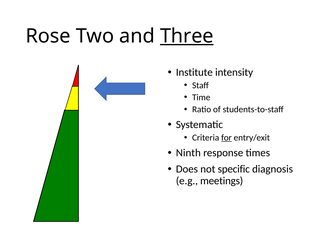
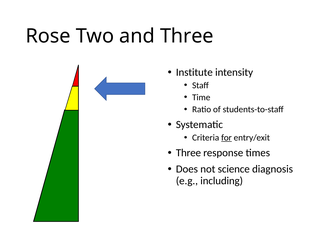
Three underline: present -> none (187, 36)
Ninth: Ninth -> Three (188, 153)
specific: specific -> science (234, 169)
meetings: meetings -> including (222, 181)
